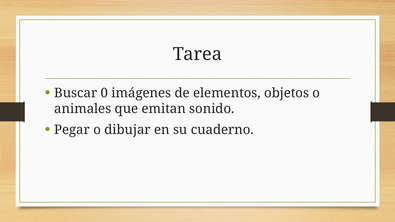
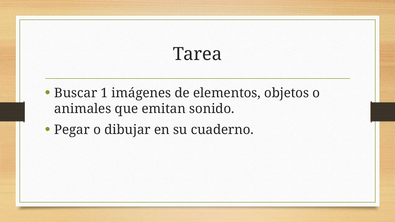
0: 0 -> 1 (104, 93)
